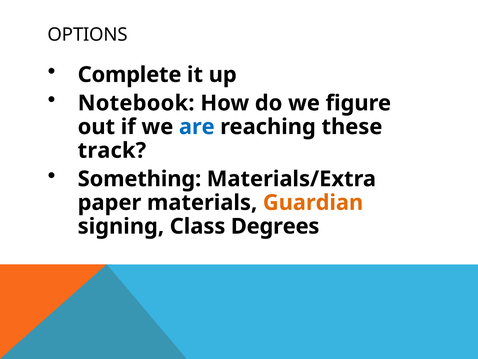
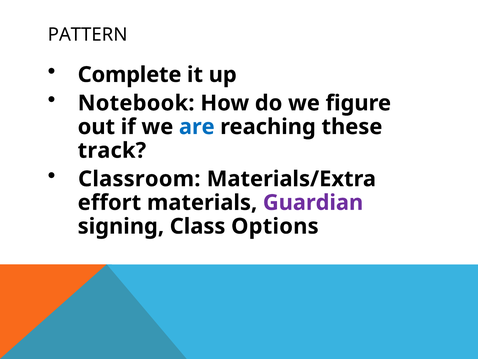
OPTIONS: OPTIONS -> PATTERN (88, 35)
Something: Something -> Classroom (139, 179)
paper: paper -> effort (109, 202)
Guardian colour: orange -> purple (313, 202)
Degrees: Degrees -> Options (275, 226)
